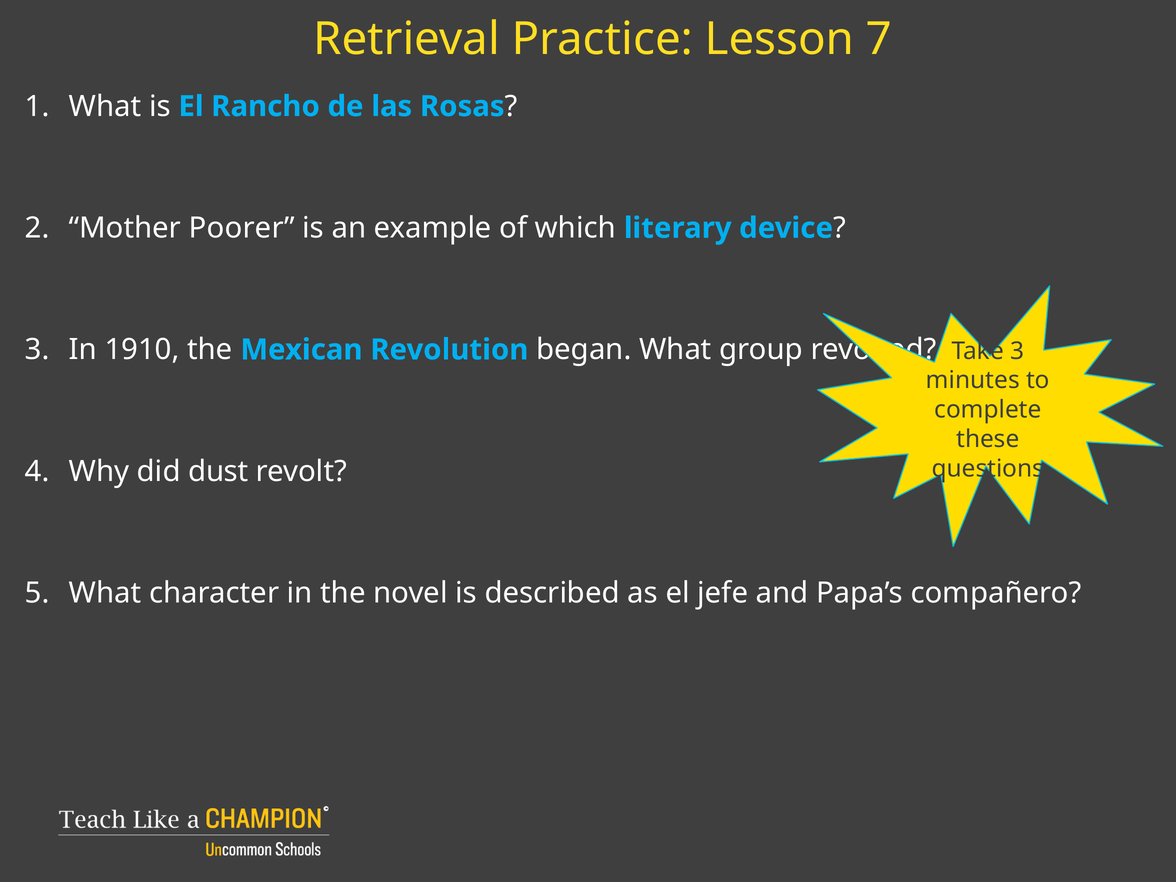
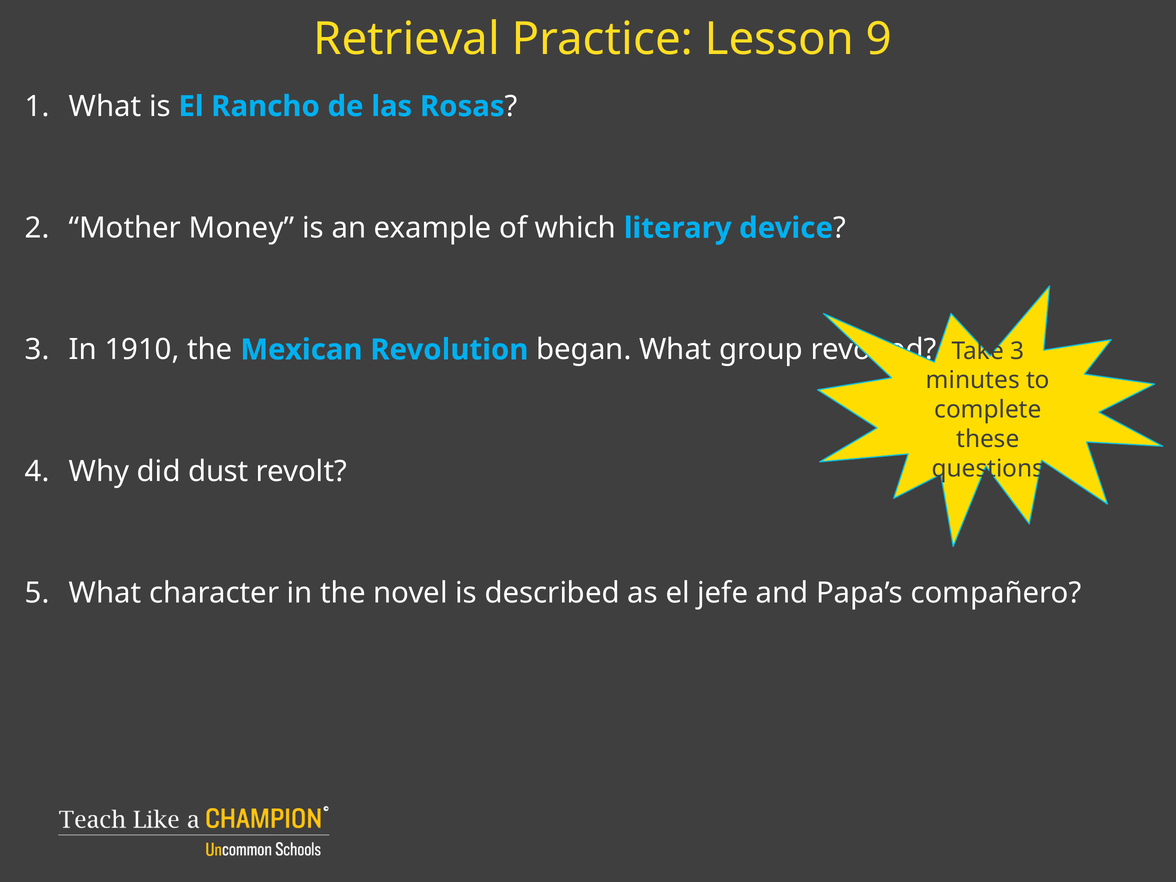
7: 7 -> 9 (879, 39)
Poorer: Poorer -> Money (242, 228)
